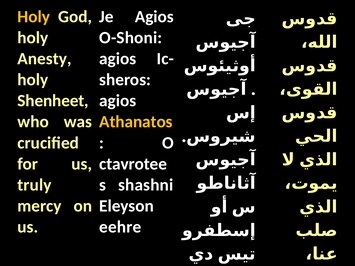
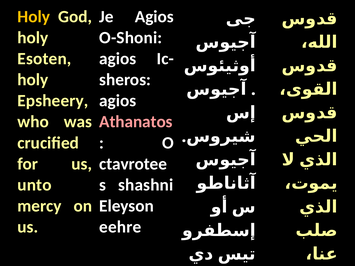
Anesty: Anesty -> Esoten (44, 59)
Shenheet: Shenheet -> Epsheery (53, 101)
Athanatos colour: yellow -> pink (136, 122)
truly: truly -> unto (34, 185)
